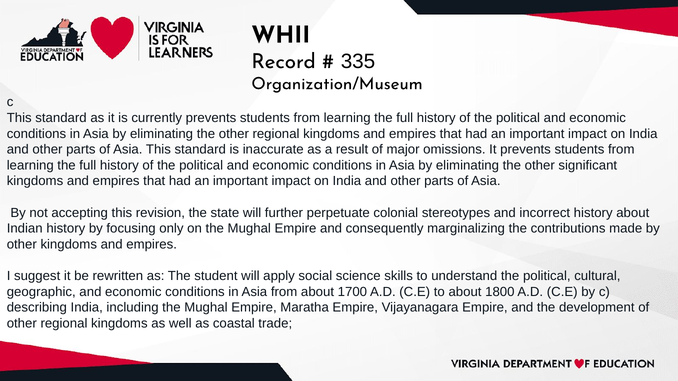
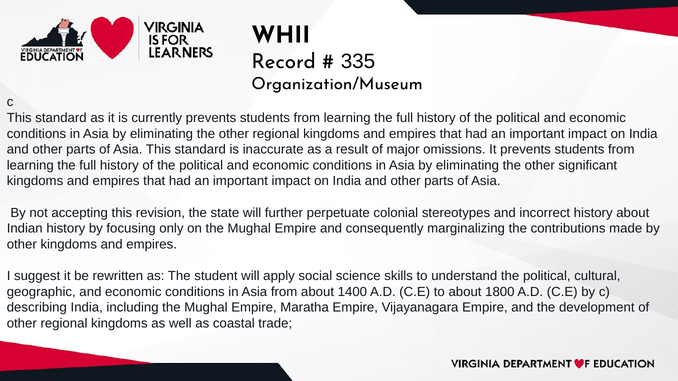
1700: 1700 -> 1400 (352, 292)
